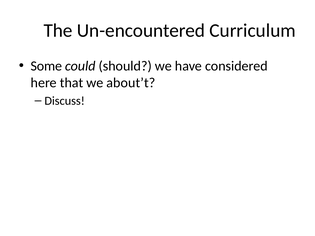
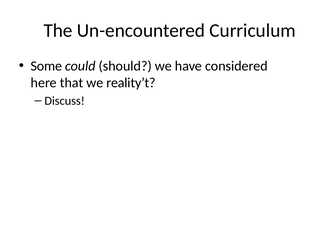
about’t: about’t -> reality’t (131, 83)
